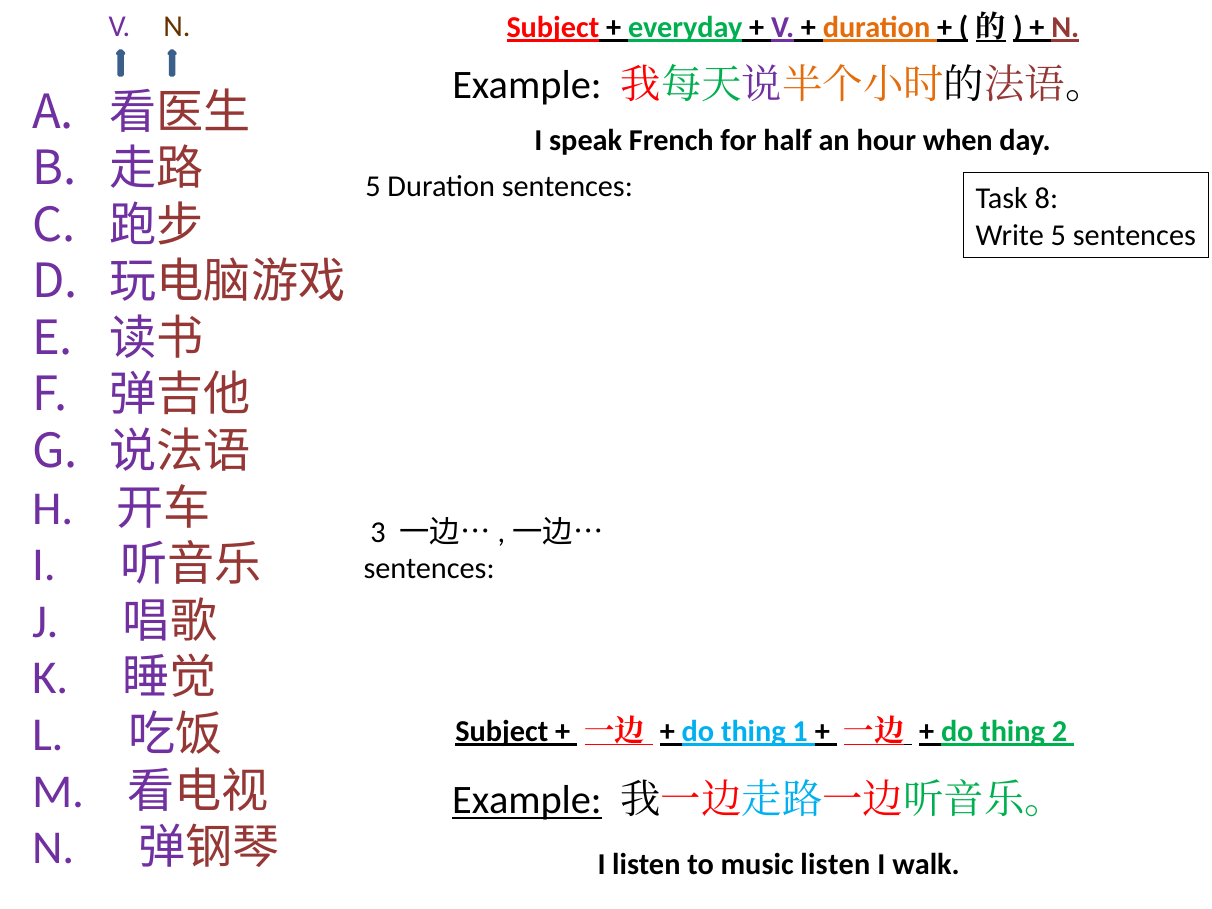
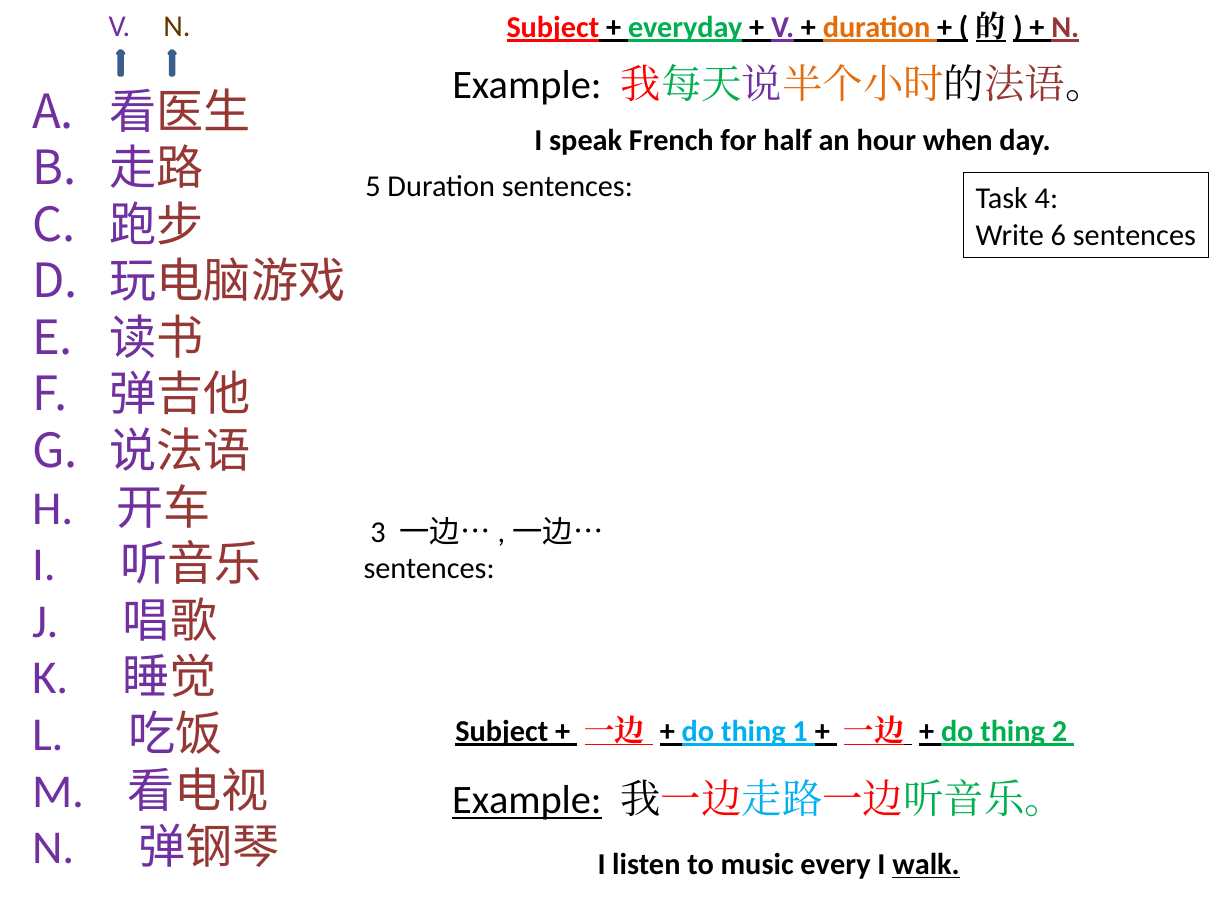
8: 8 -> 4 (1046, 199)
Write 5: 5 -> 6 (1058, 235)
music listen: listen -> every (836, 865)
walk underline: none -> present (926, 865)
